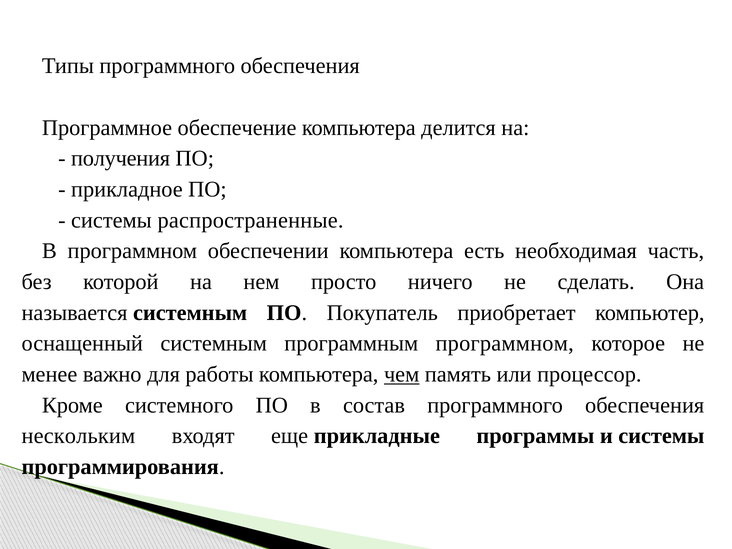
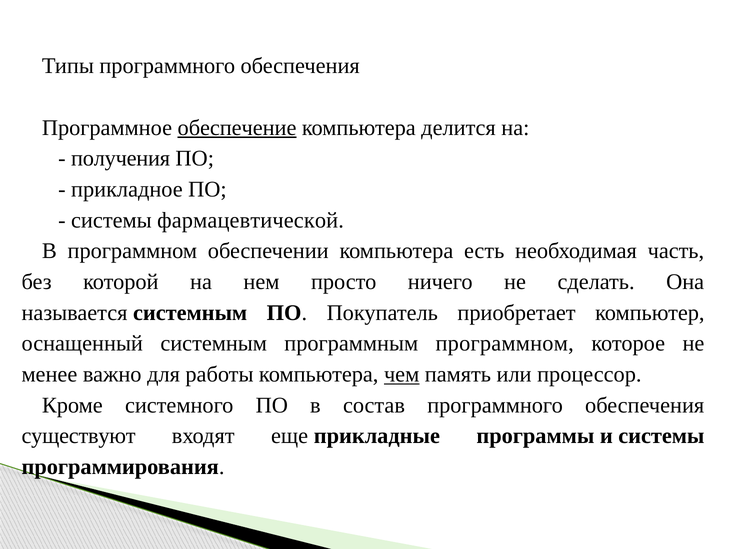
обеспечение underline: none -> present (237, 128)
распространенные: распространенные -> фармацевтической (251, 220)
нескольким: нескольким -> существуют (79, 436)
